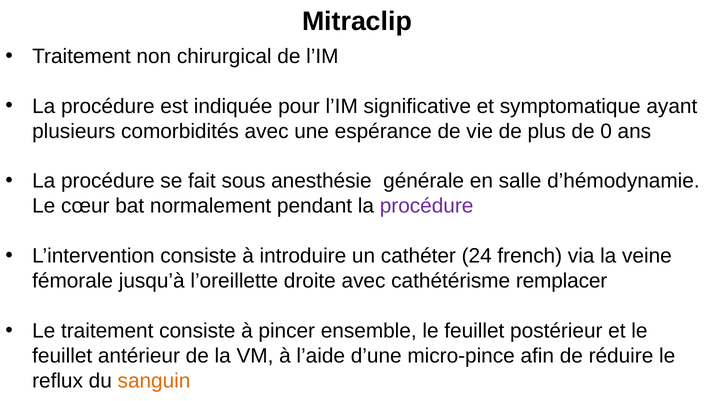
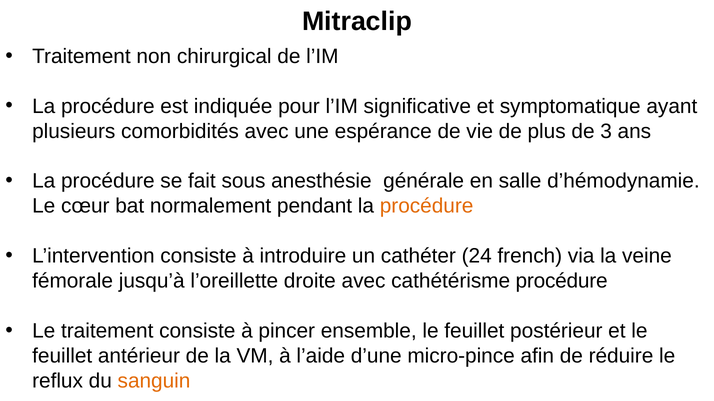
0: 0 -> 3 (606, 131)
procédure colour: purple -> orange (427, 206)
cathétérisme remplacer: remplacer -> procédure (562, 281)
